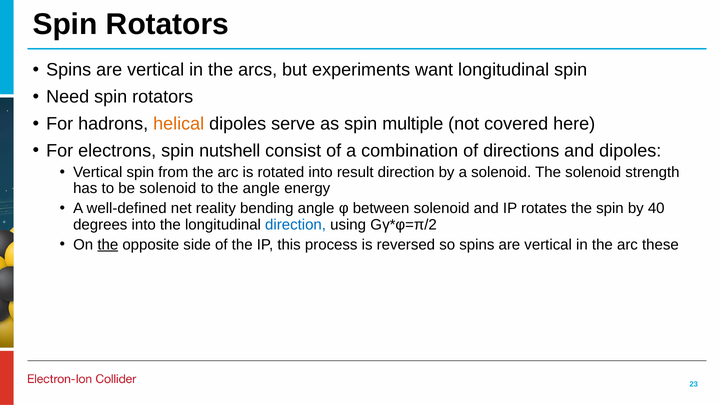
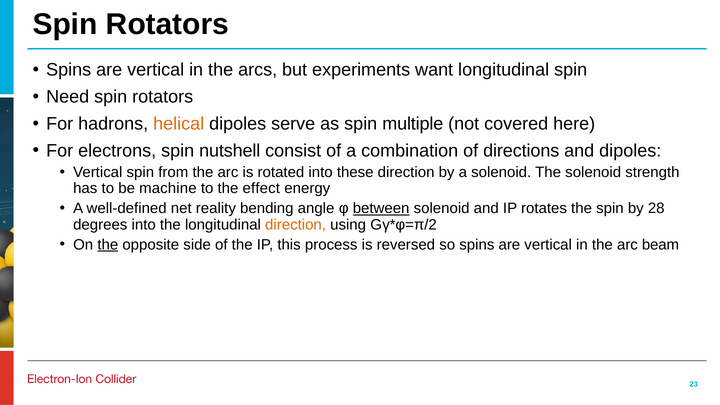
result: result -> these (355, 172)
be solenoid: solenoid -> machine (168, 188)
the angle: angle -> effect (261, 188)
between underline: none -> present (381, 208)
40: 40 -> 28 (656, 208)
direction colour: blue -> orange (296, 225)
these: these -> beam (660, 245)
